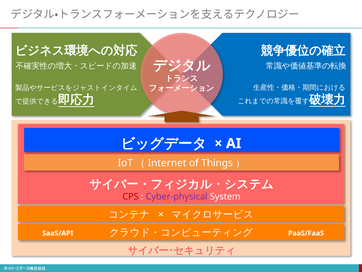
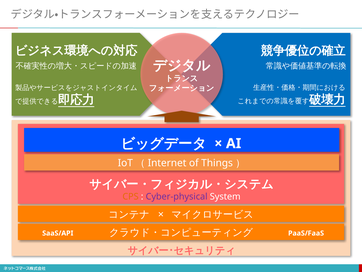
CPS colour: red -> orange (131, 196)
